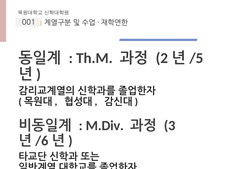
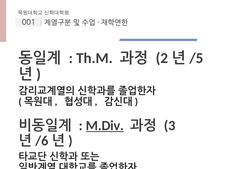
M.Div underline: none -> present (105, 125)
